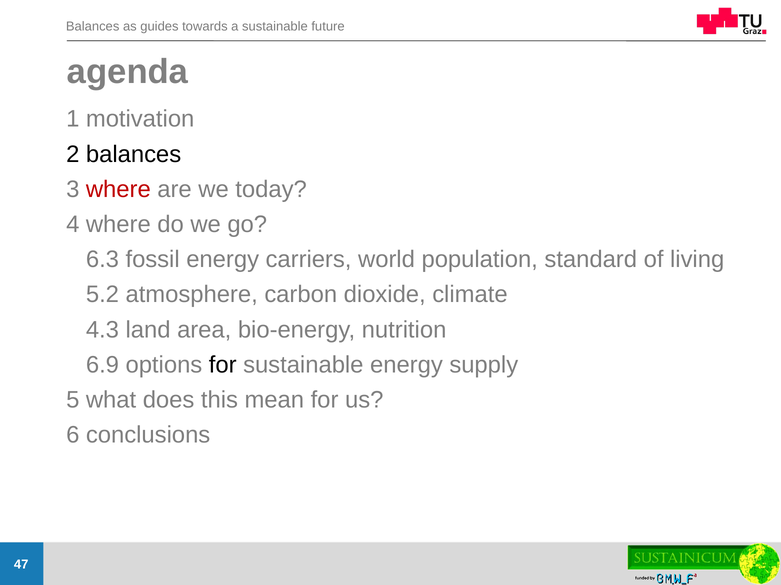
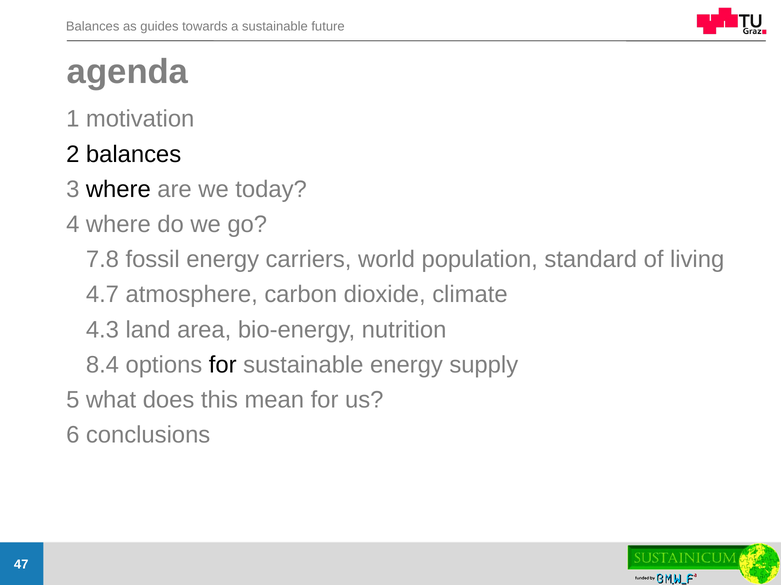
where colour: red -> black (118, 189)
6.3: 6.3 -> 7.8 (102, 260)
5.2: 5.2 -> 4.7 (102, 295)
6.9: 6.9 -> 8.4 (102, 365)
